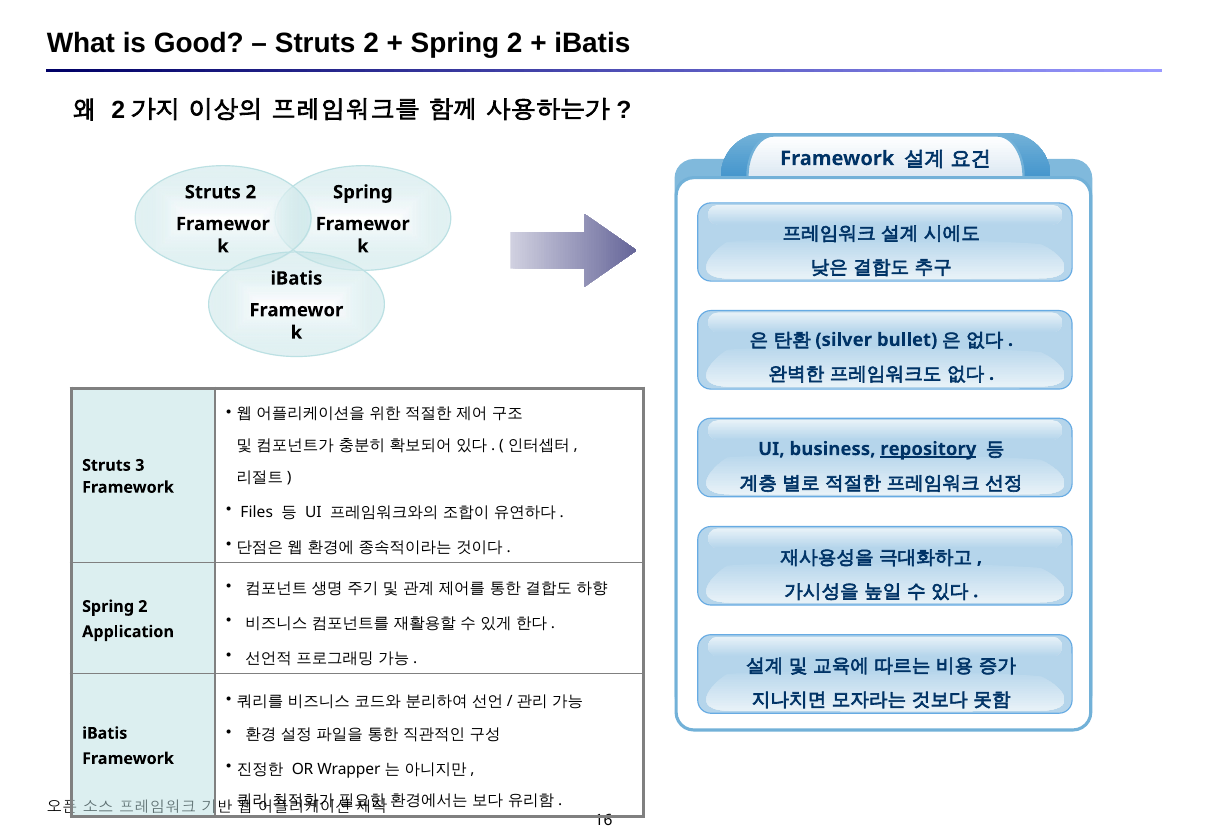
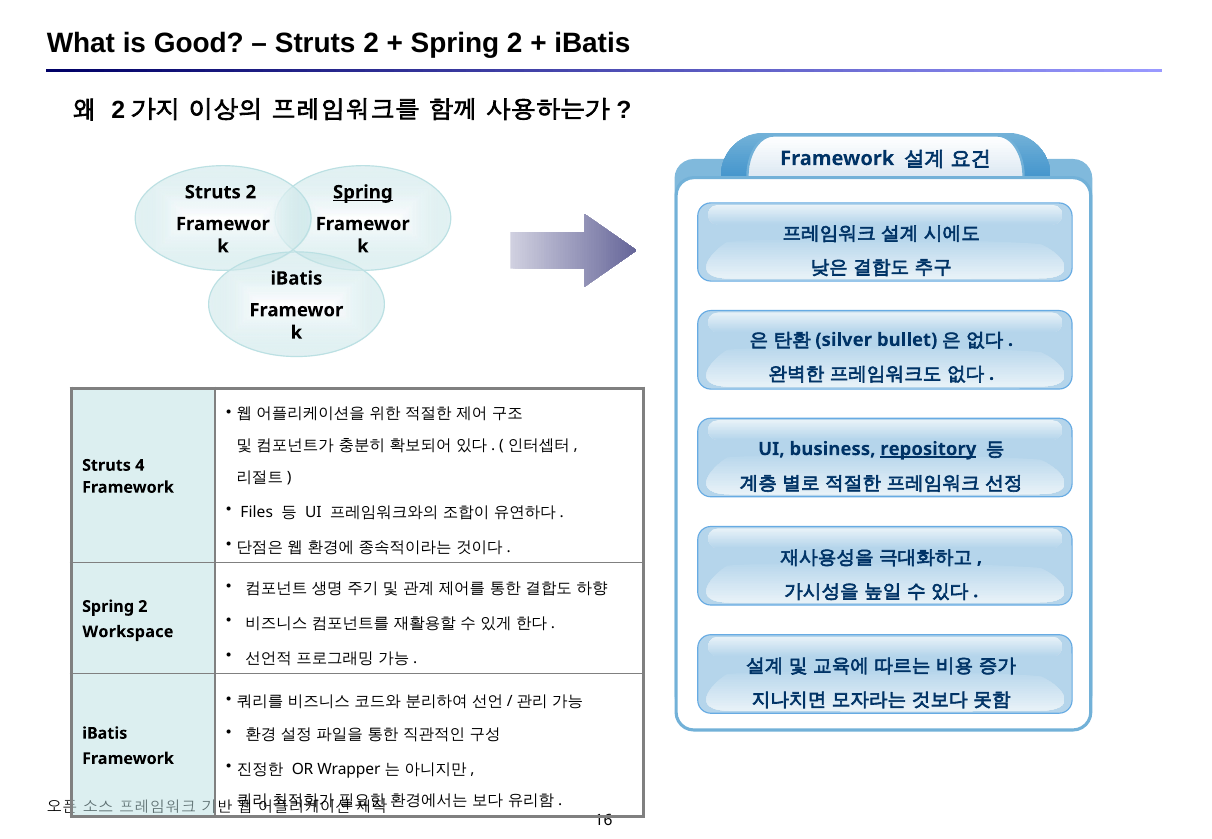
Spring underline: none -> present (363, 192)
3: 3 -> 4 (140, 465)
Application: Application -> Workspace (128, 632)
